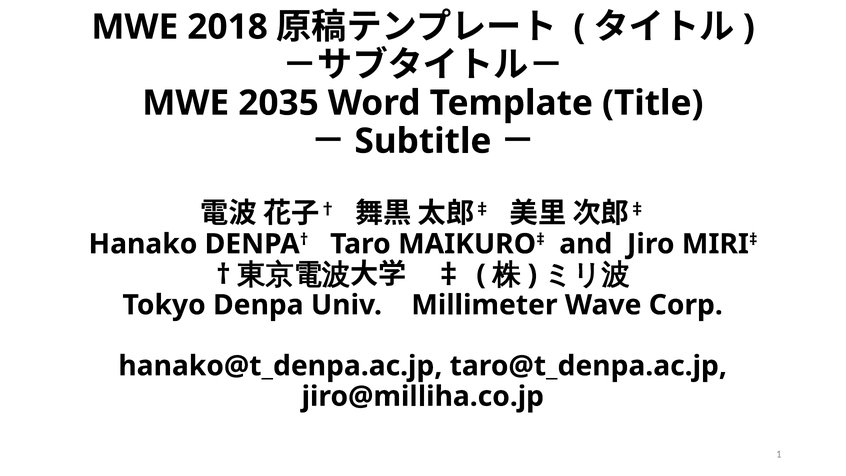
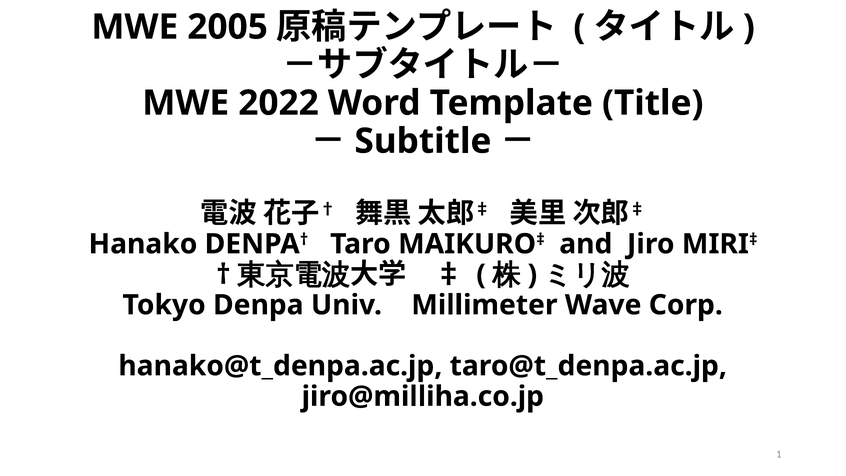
2018: 2018 -> 2005 (228, 27)
2035: 2035 -> 2022 (279, 103)
